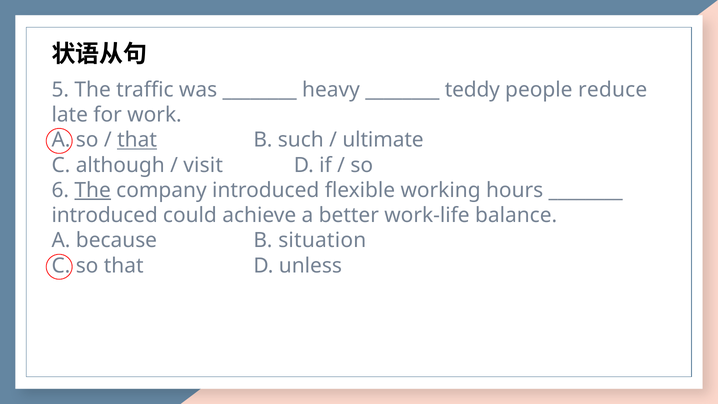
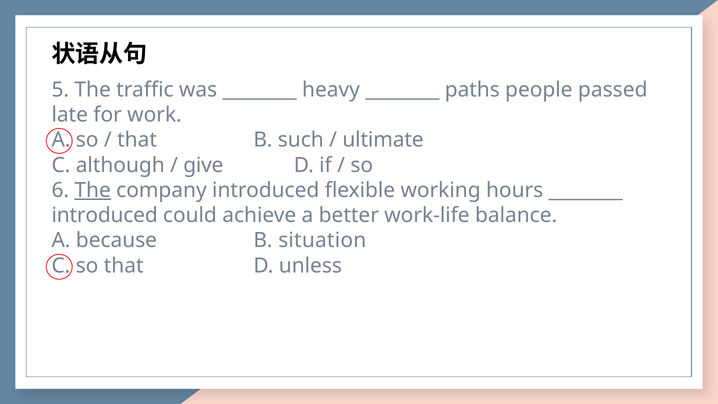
teddy: teddy -> paths (472, 90)
reduce: reduce -> passed (613, 90)
that underline: present -> none (137, 140)
visit: visit -> give (203, 165)
